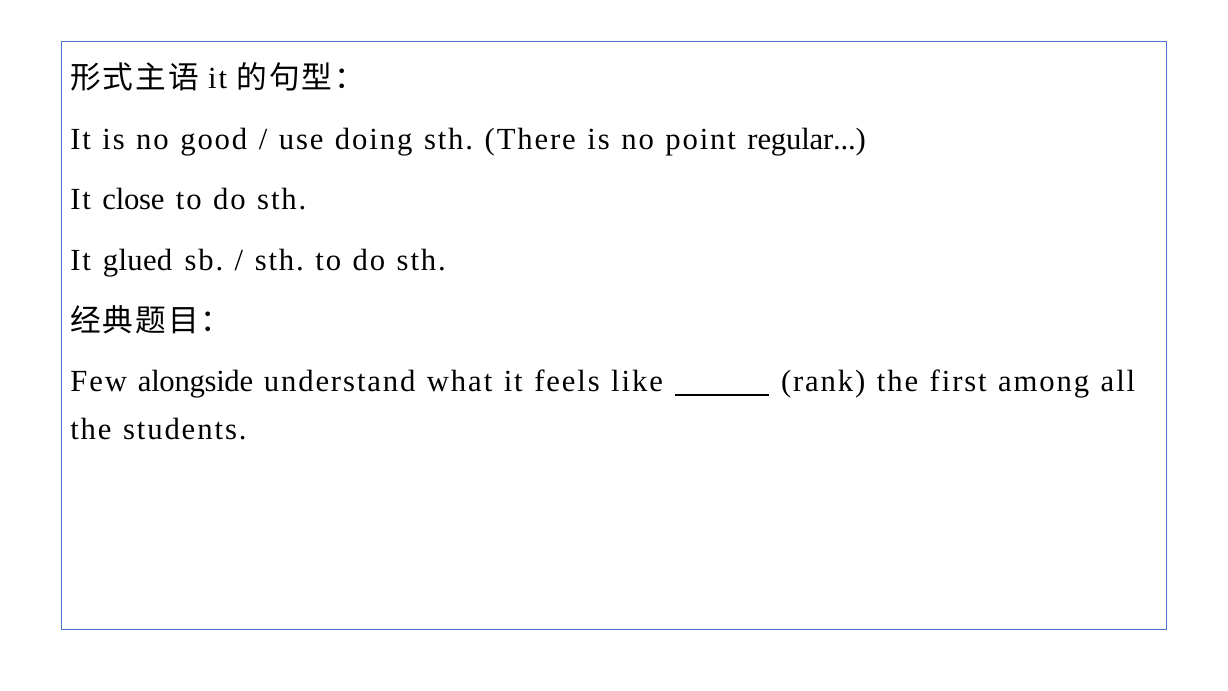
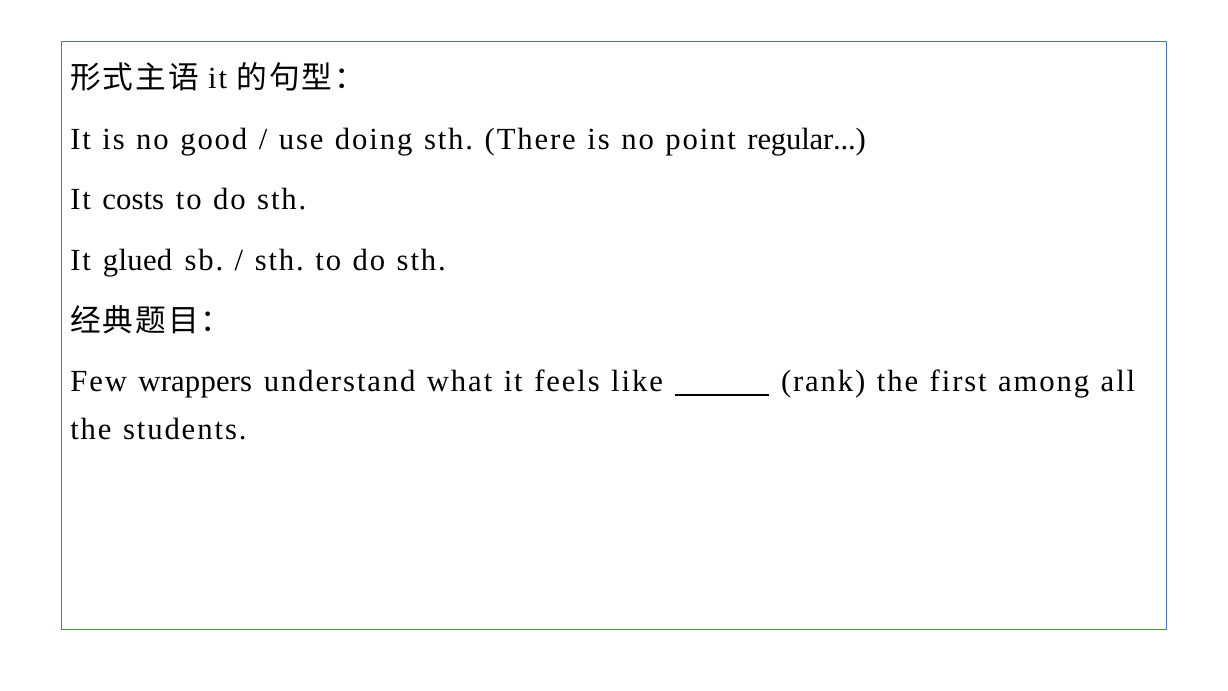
close: close -> costs (133, 199)
alongside: alongside -> wrappers (195, 381)
